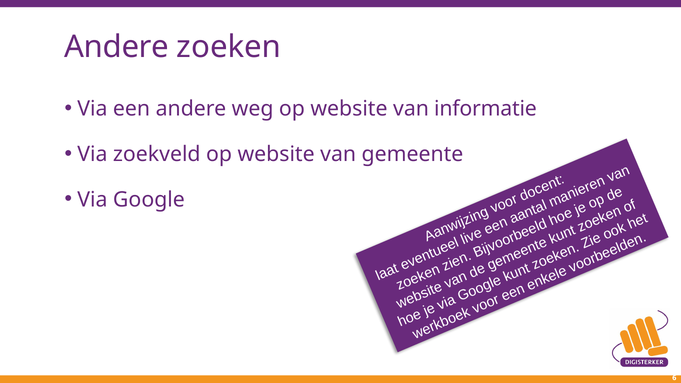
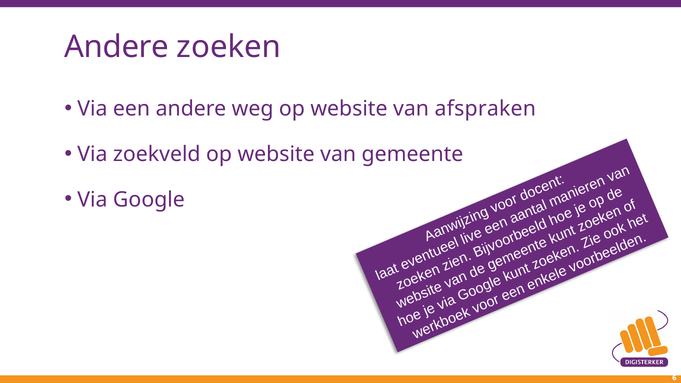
informatie: informatie -> afspraken (485, 109)
